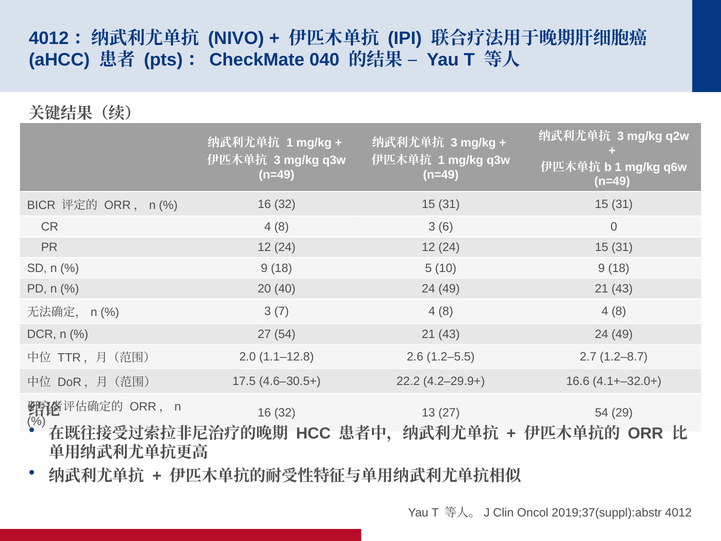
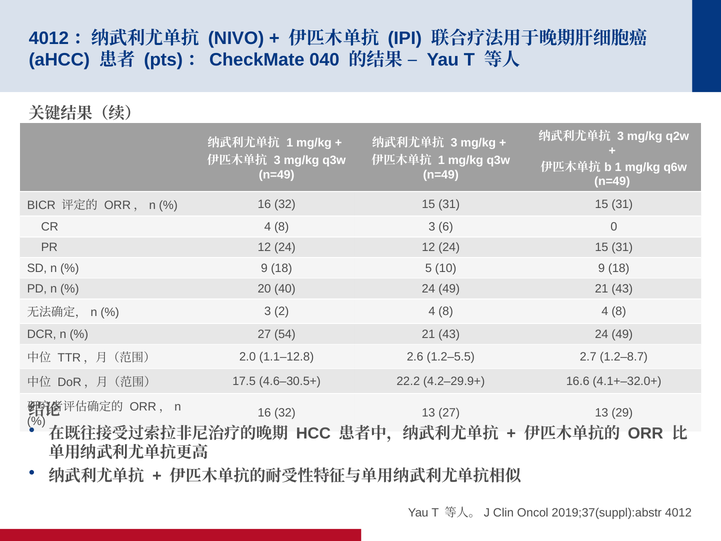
7: 7 -> 2 (282, 311)
13 27 54: 54 -> 13 (602, 412)
